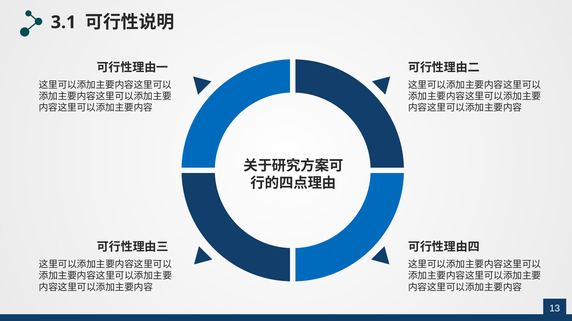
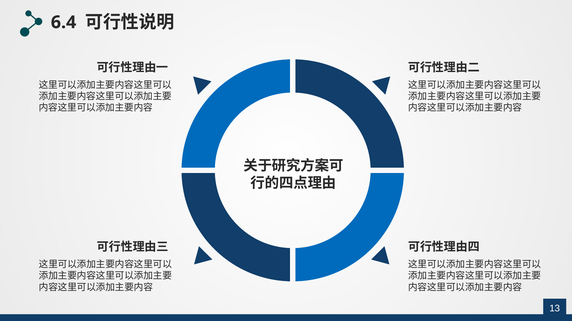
3.1: 3.1 -> 6.4 (64, 22)
